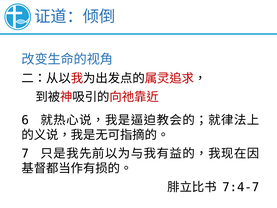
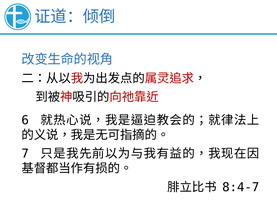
7:4-7: 7:4-7 -> 8:4-7 (241, 187)
